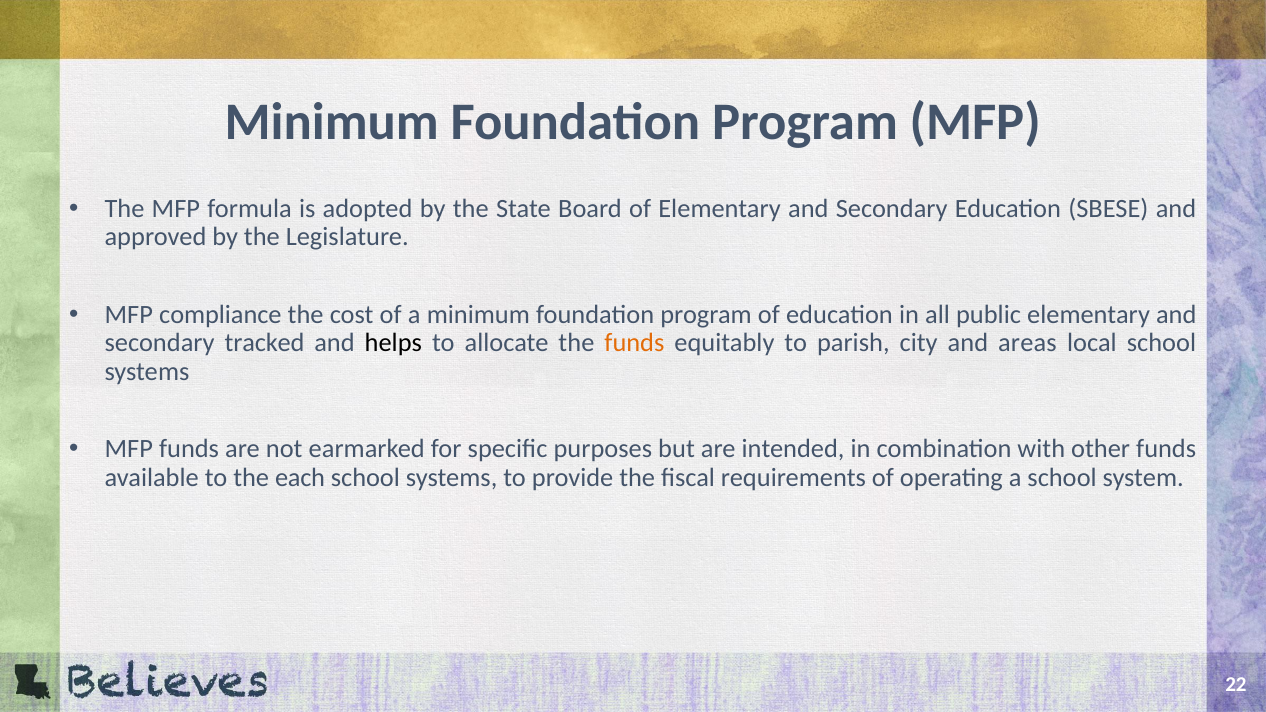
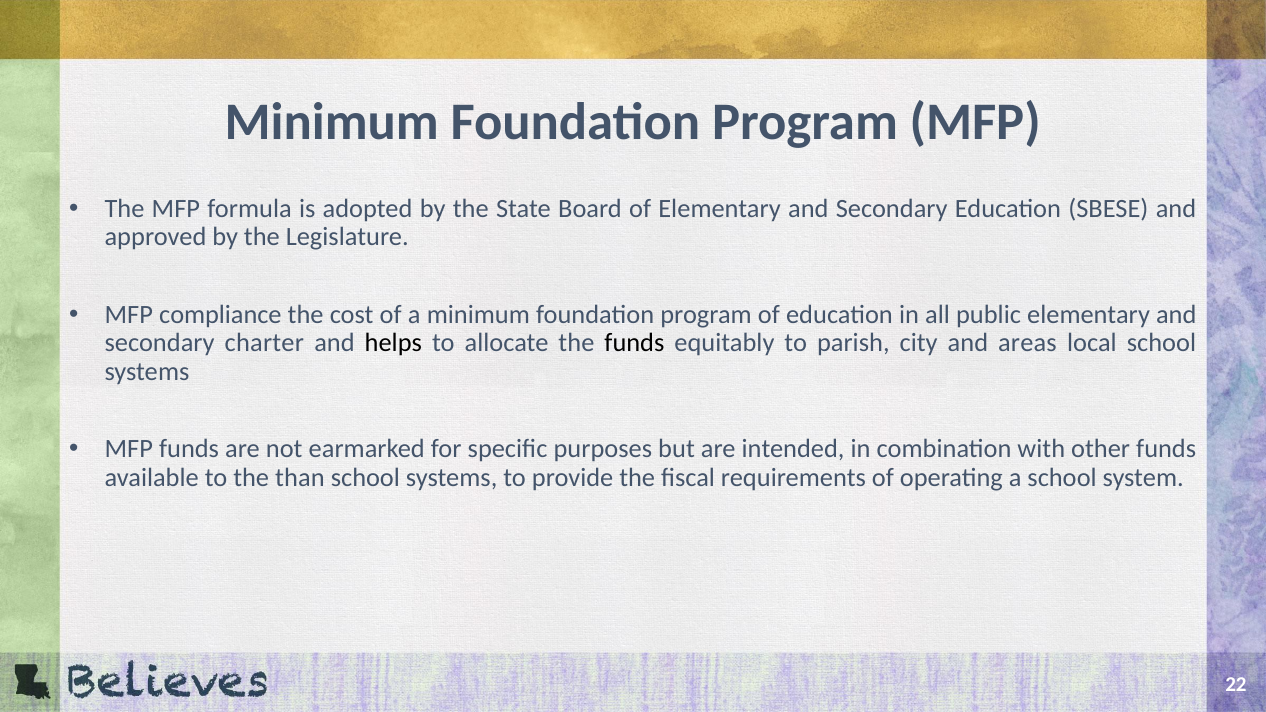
tracked: tracked -> charter (264, 343)
funds colour: orange -> black (634, 343)
each: each -> than (300, 478)
